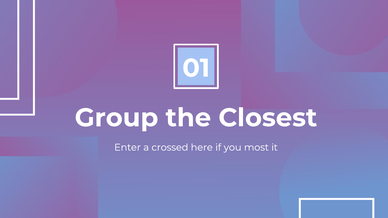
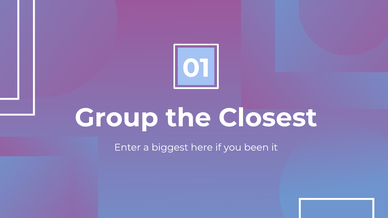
crossed: crossed -> biggest (170, 148)
most: most -> been (256, 148)
